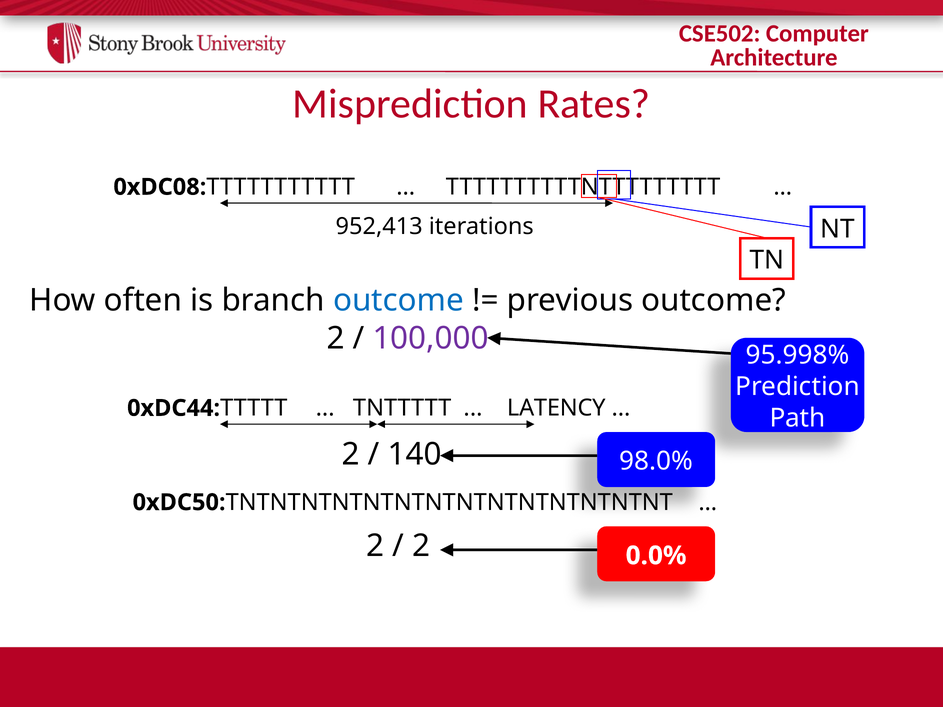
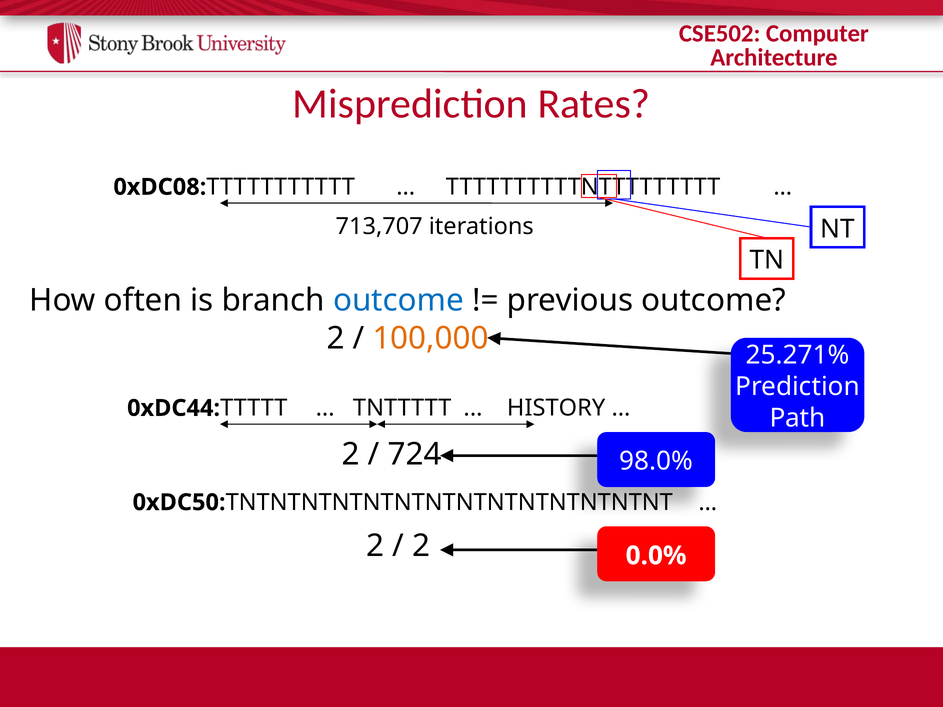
952,413: 952,413 -> 713,707 (379, 226)
100,000 colour: purple -> orange (431, 338)
95.998%: 95.998% -> 25.271% (798, 355)
LATENCY: LATENCY -> HISTORY (556, 408)
140: 140 -> 724 (415, 454)
